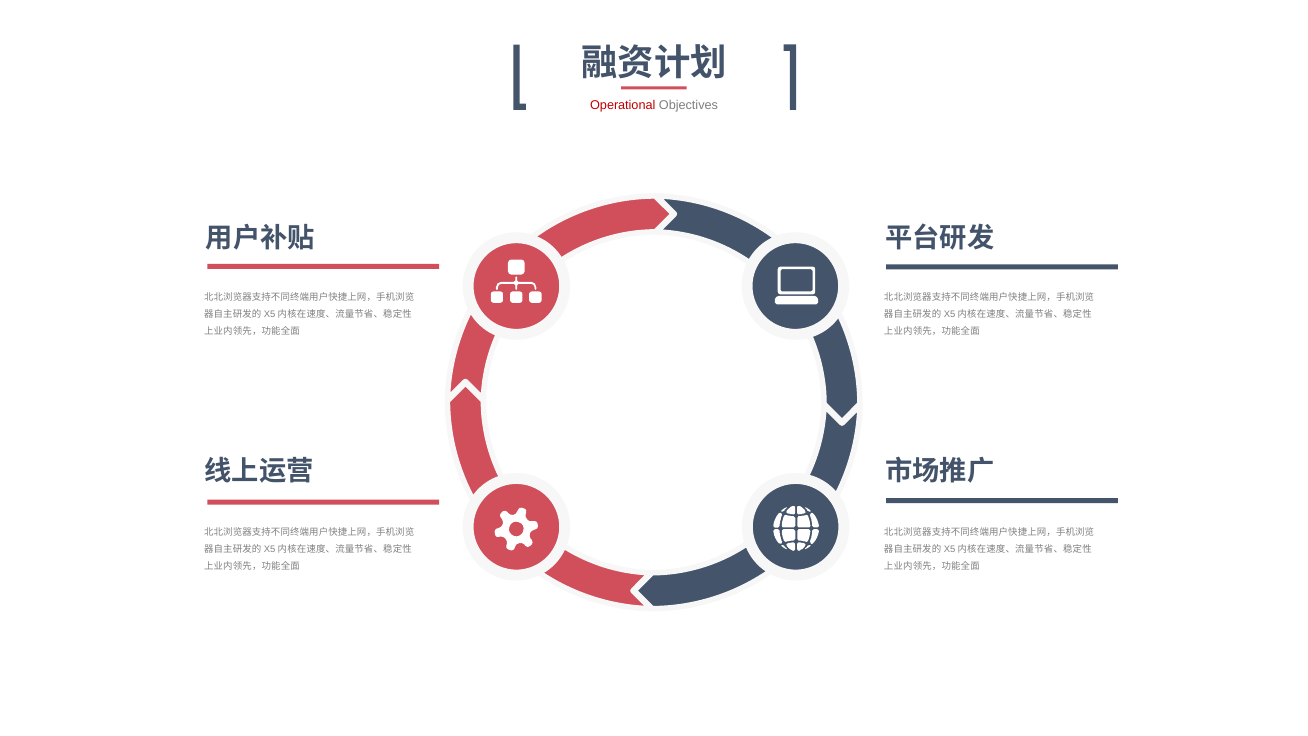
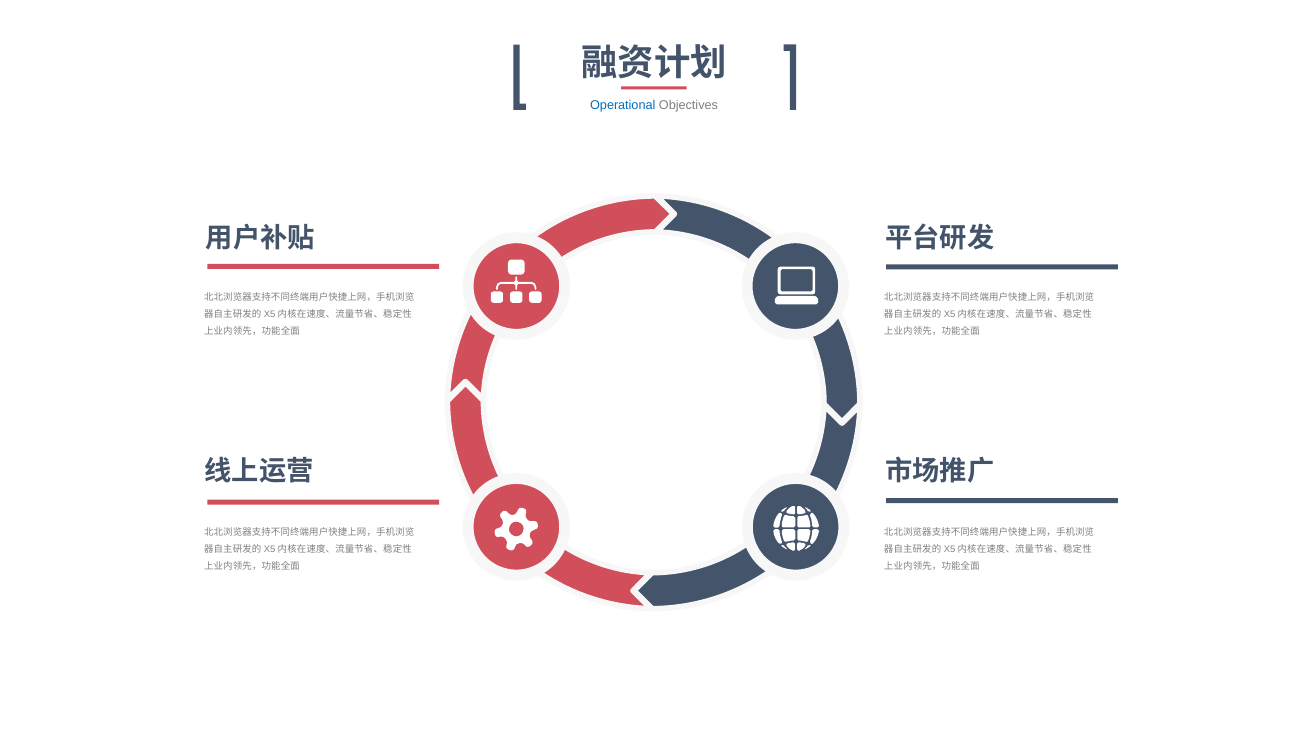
Operational colour: red -> blue (623, 105)
